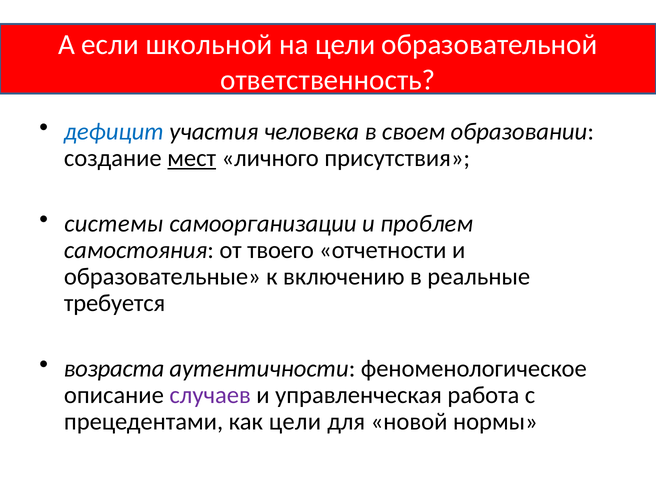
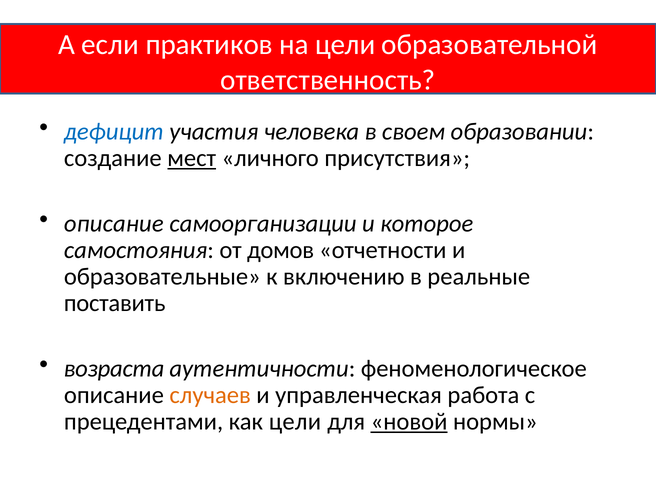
школьной: школьной -> практиков (209, 45)
системы: системы -> описание (114, 223)
проблем: проблем -> которое (427, 223)
твоего: твоего -> домов (281, 250)
требуется: требуется -> поставить (115, 303)
случаев colour: purple -> orange (210, 395)
новой underline: none -> present (409, 422)
